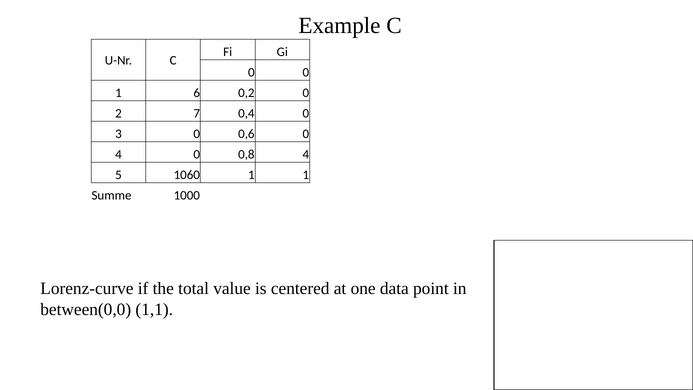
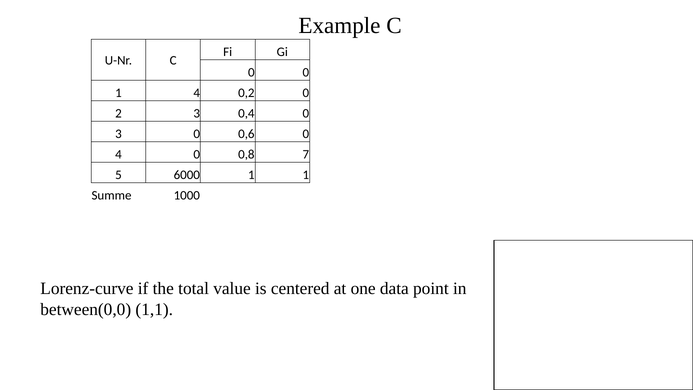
1 6: 6 -> 4 (197, 93)
2 7: 7 -> 3 (197, 113)
0,8 4: 4 -> 7 (306, 154)
1060: 1060 -> 6000 (187, 175)
